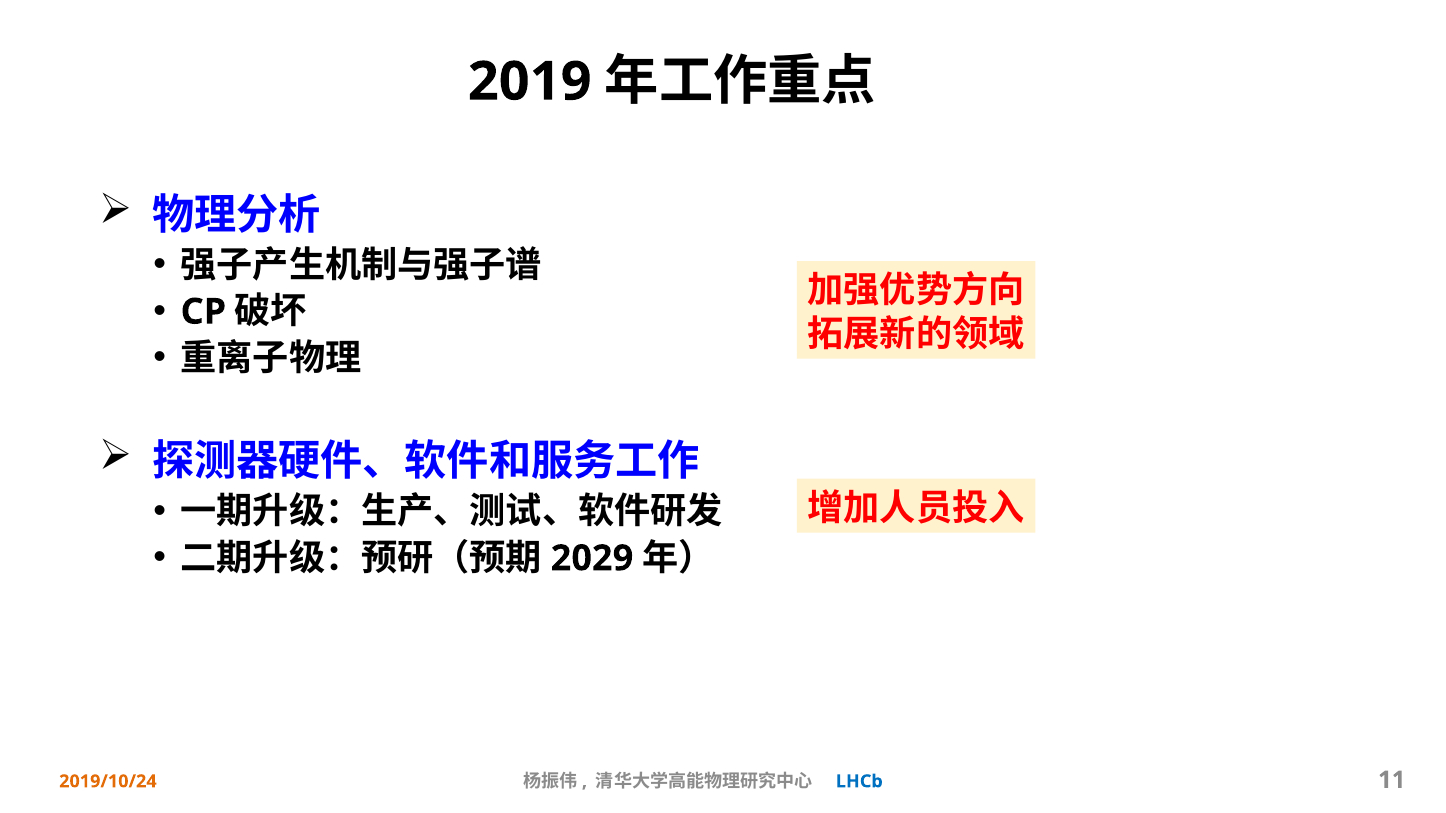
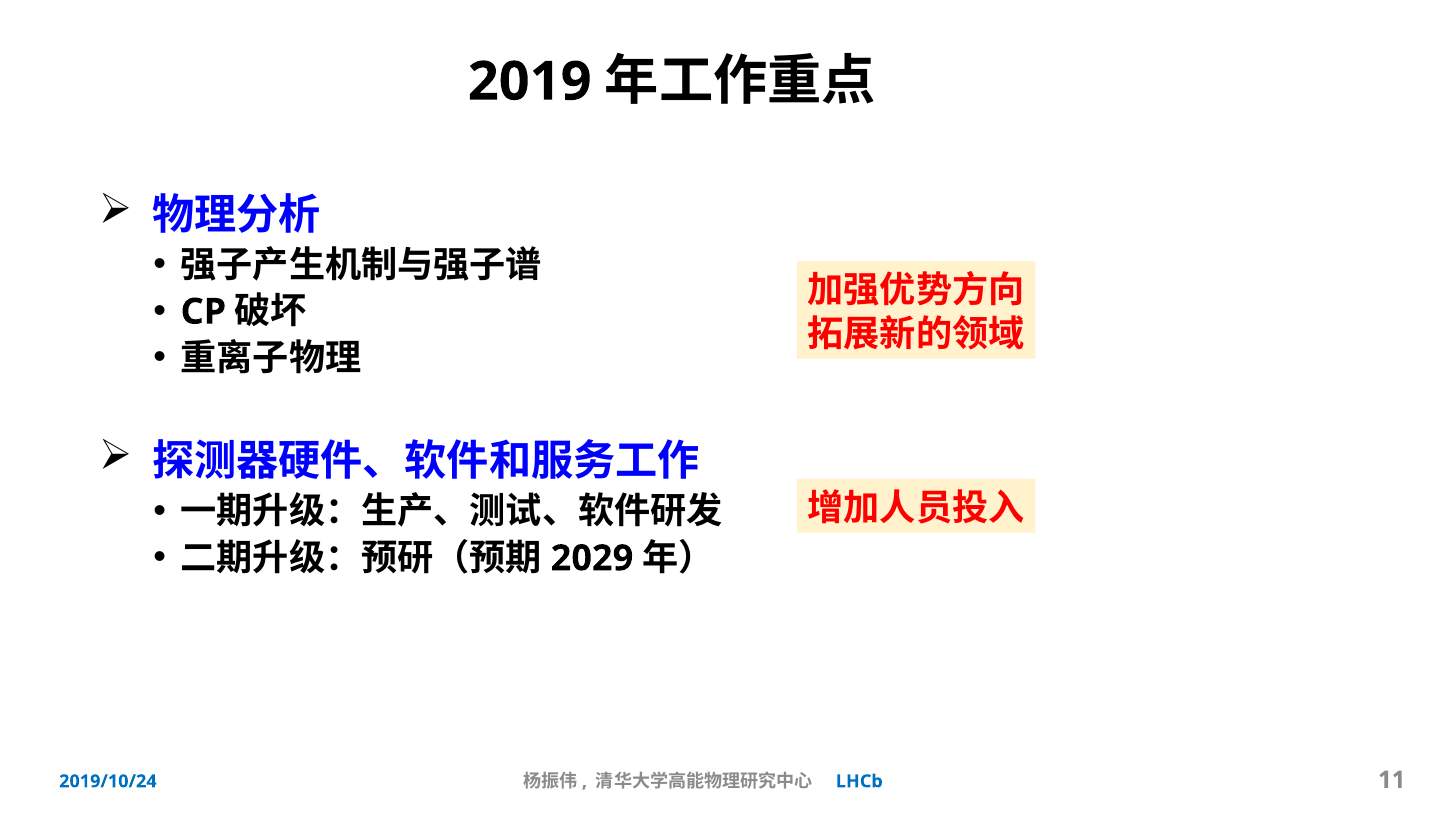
2019/10/24 colour: orange -> blue (108, 782)
